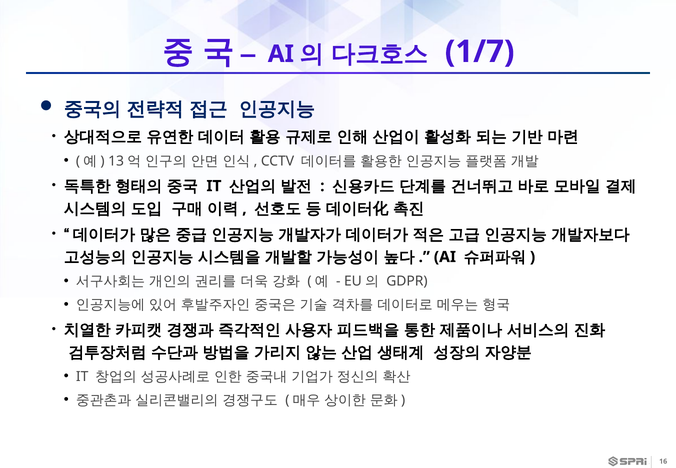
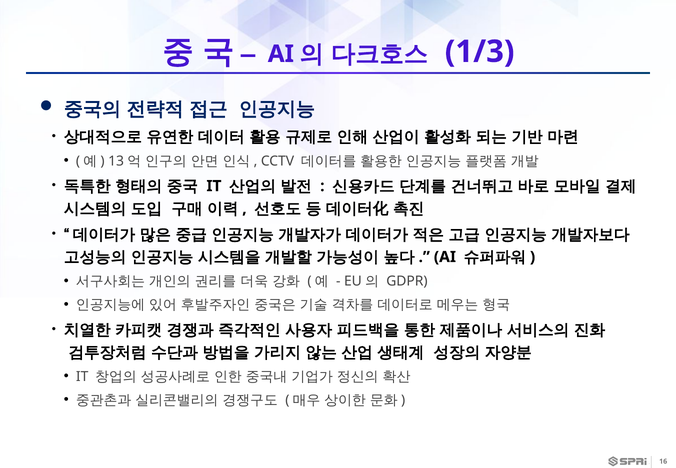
1/7: 1/7 -> 1/3 (480, 52)
